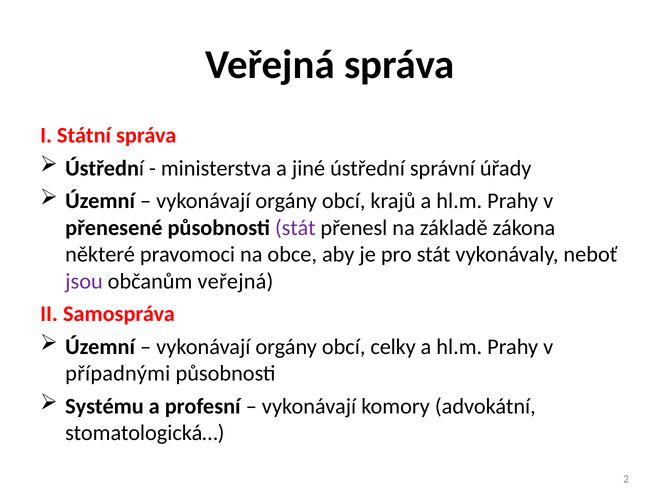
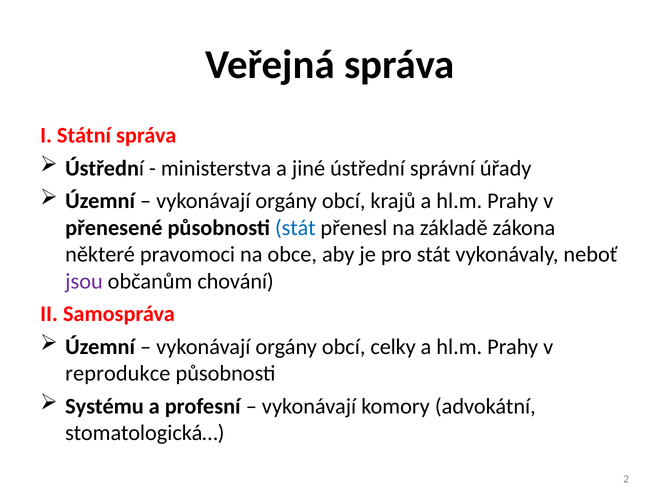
stát colour: purple -> blue (295, 228)
občanům veřejná: veřejná -> chování (236, 281)
případnými: případnými -> reprodukce (118, 373)
